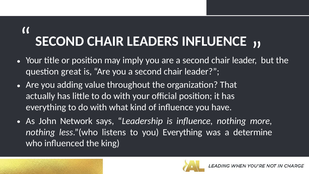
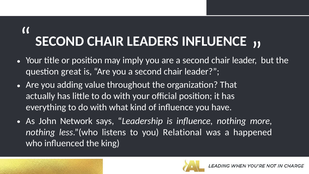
you Everything: Everything -> Relational (182, 132)
determine: determine -> happened (253, 132)
